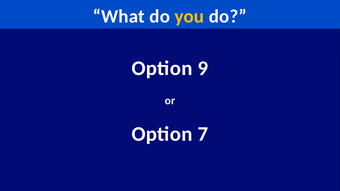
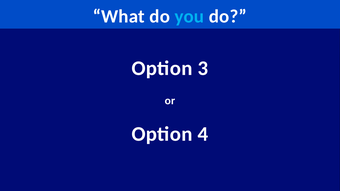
you colour: yellow -> light blue (189, 16)
9: 9 -> 3 (203, 68)
7: 7 -> 4 (203, 134)
